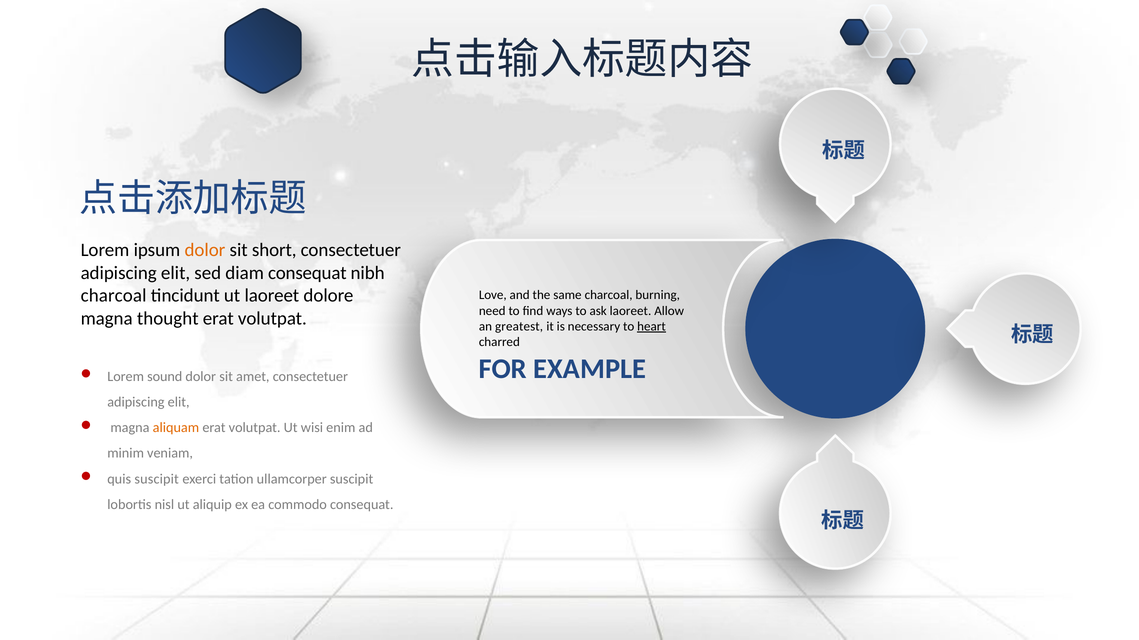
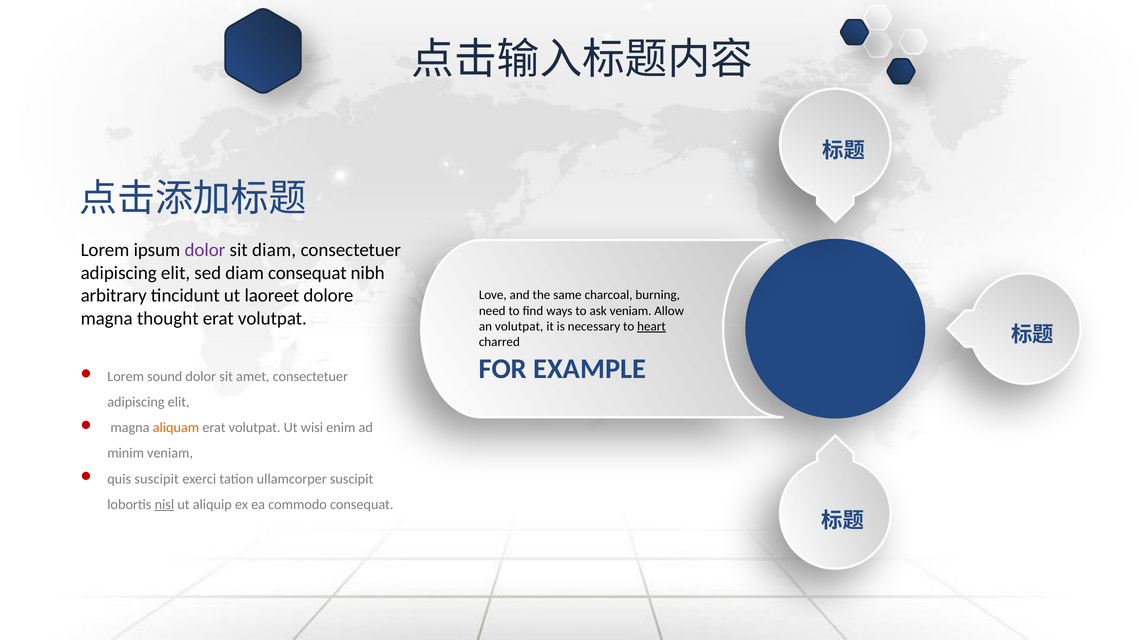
dolor colour: orange -> purple (205, 250)
sit short: short -> diam (274, 250)
charcoal: charcoal -> arbitrary (114, 296)
ask laoreet: laoreet -> veniam (631, 311)
an greatest: greatest -> volutpat (519, 327)
nisl underline: none -> present (164, 505)
